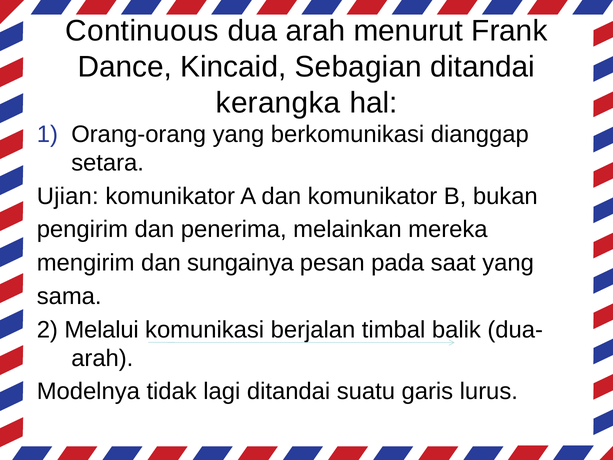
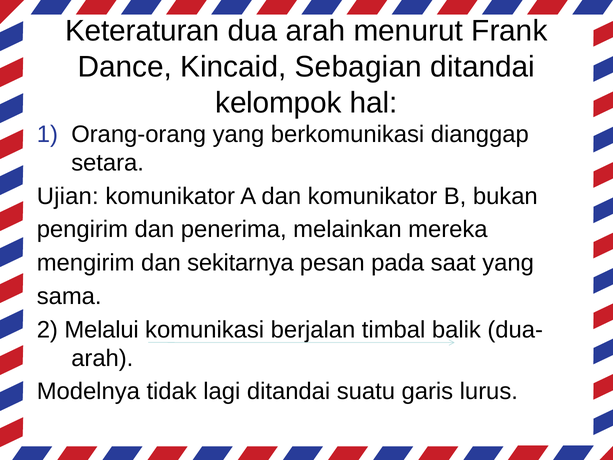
Continuous: Continuous -> Keteraturan (142, 31)
kerangka: kerangka -> kelompok (278, 103)
sungainya: sungainya -> sekitarnya (240, 263)
